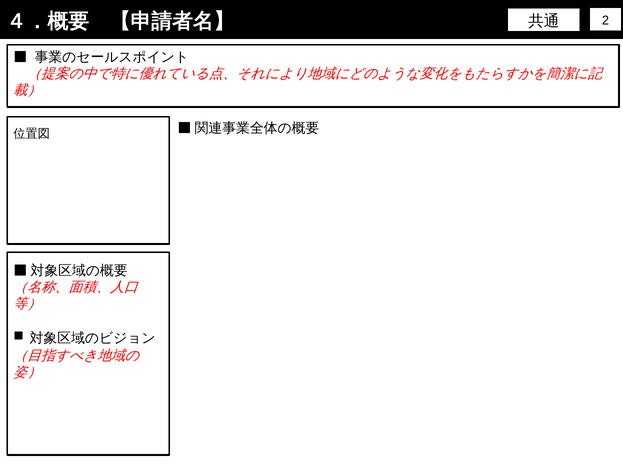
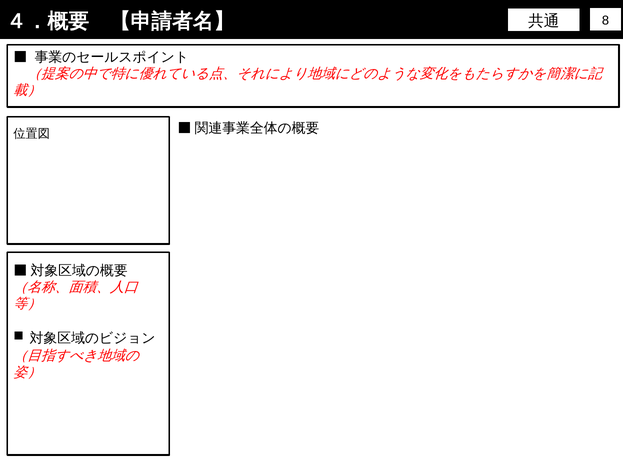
2: 2 -> 8 (606, 20)
